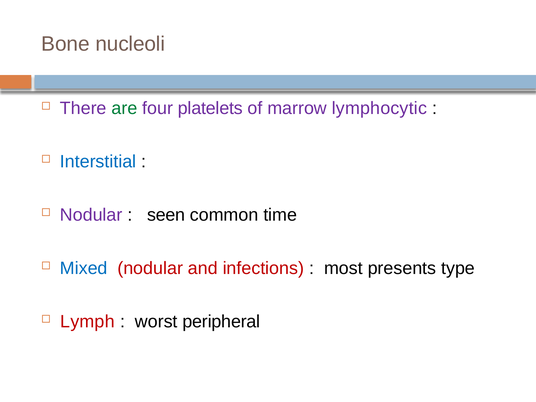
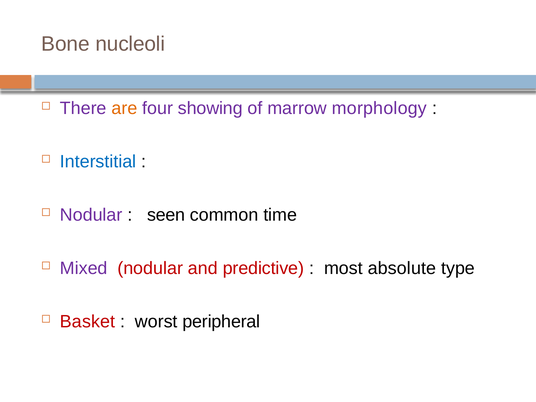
are colour: green -> orange (124, 108)
platelets: platelets -> showing (210, 108)
lymphocytic: lymphocytic -> morphology (379, 108)
Mixed colour: blue -> purple (84, 268)
infections: infections -> predictive (263, 268)
presents: presents -> absolute (402, 268)
Lymph: Lymph -> Basket (88, 322)
